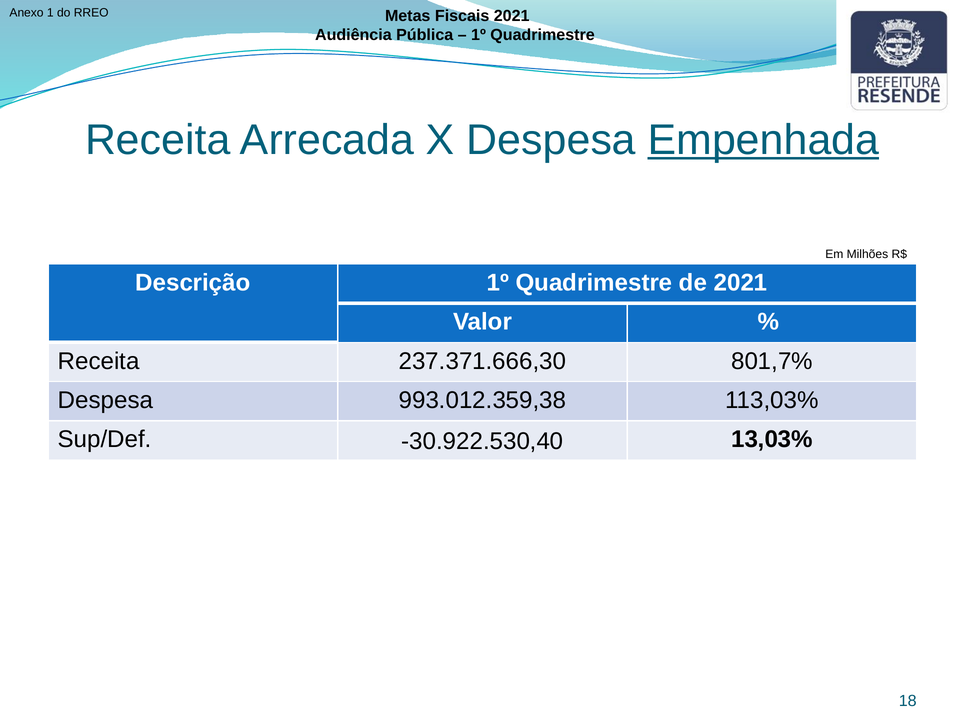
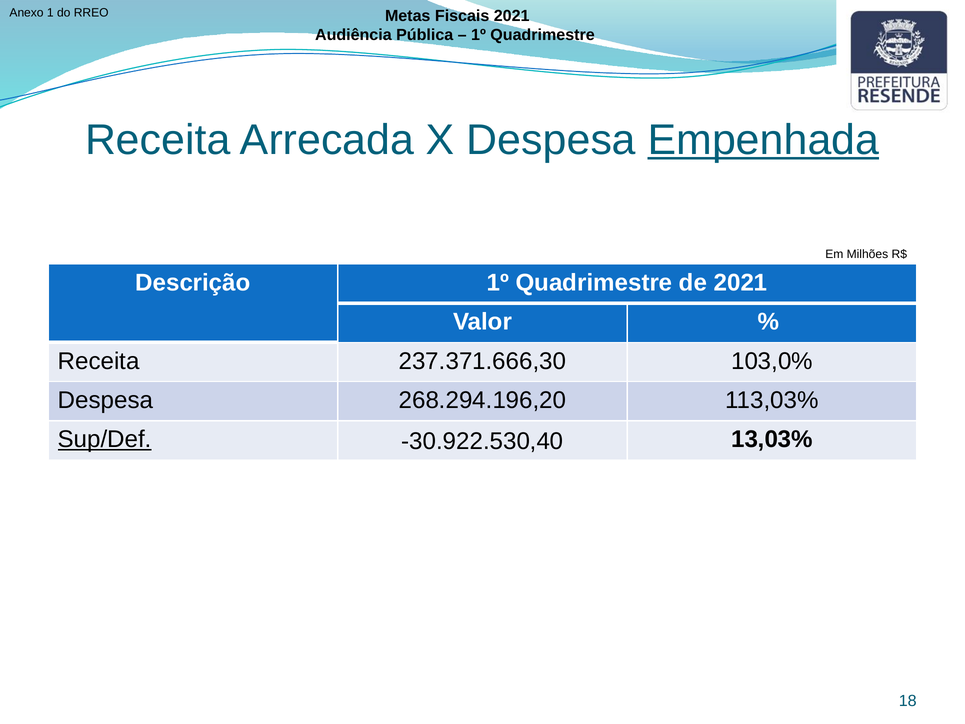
801,7%: 801,7% -> 103,0% (772, 361)
993.012.359,38: 993.012.359,38 -> 268.294.196,20 (483, 400)
Sup/Def underline: none -> present (105, 439)
